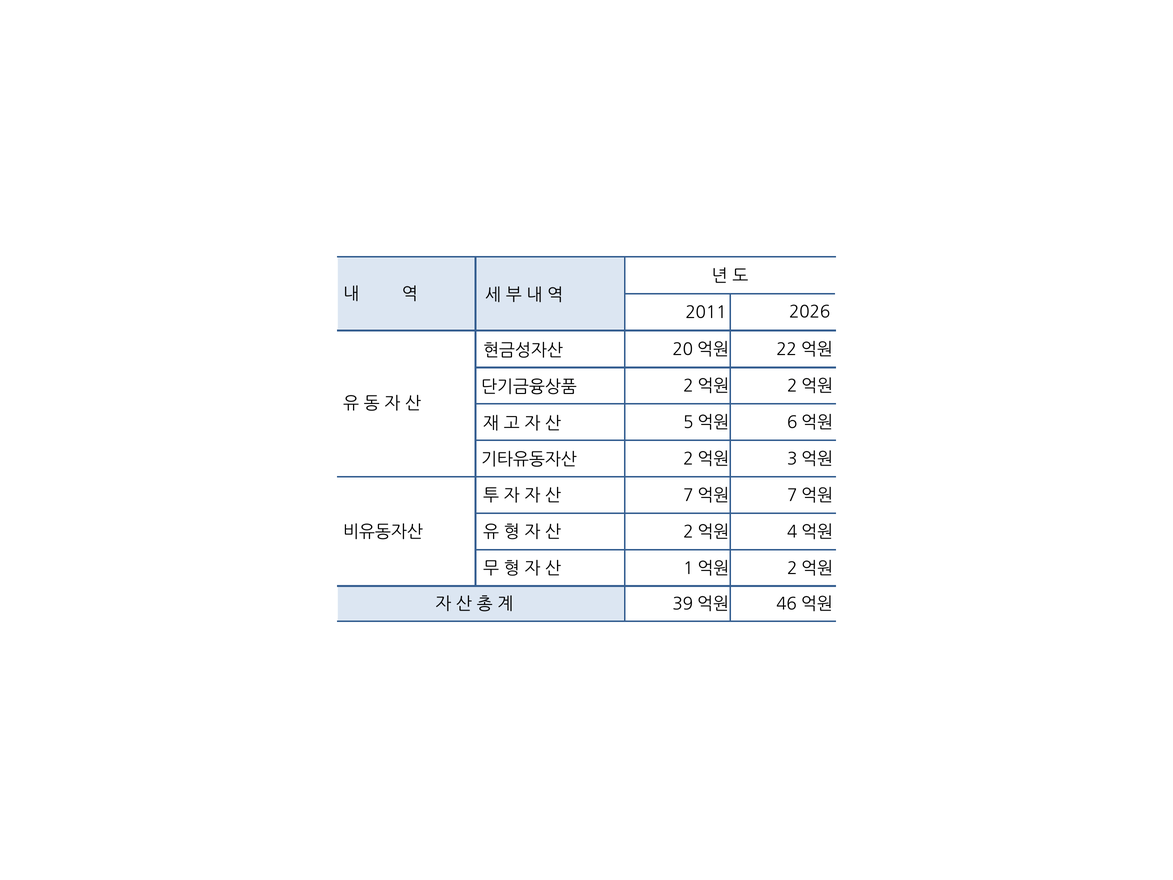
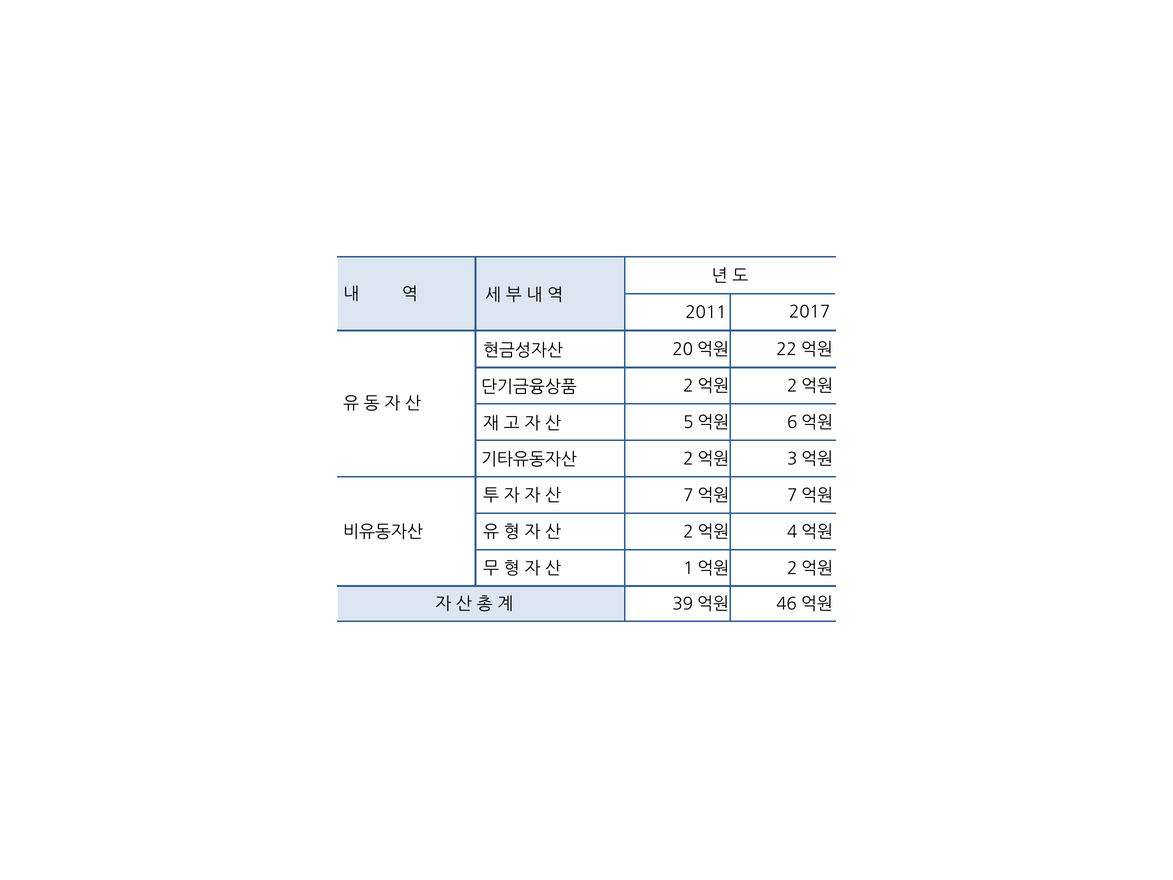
2026: 2026 -> 2017 (810, 312)
